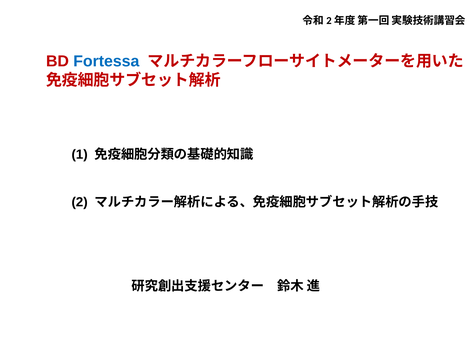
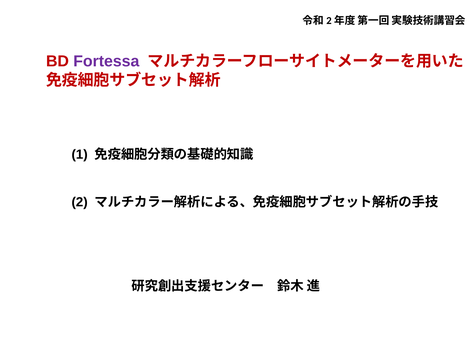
Fortessa colour: blue -> purple (106, 61)
